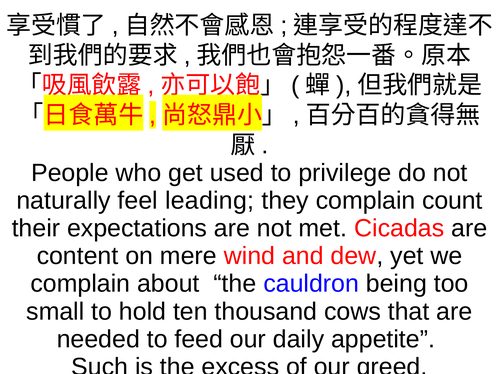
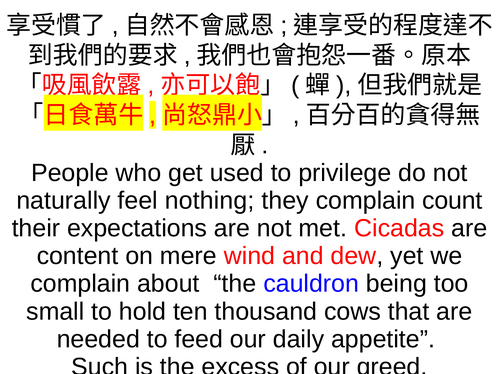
leading: leading -> nothing (210, 201)
